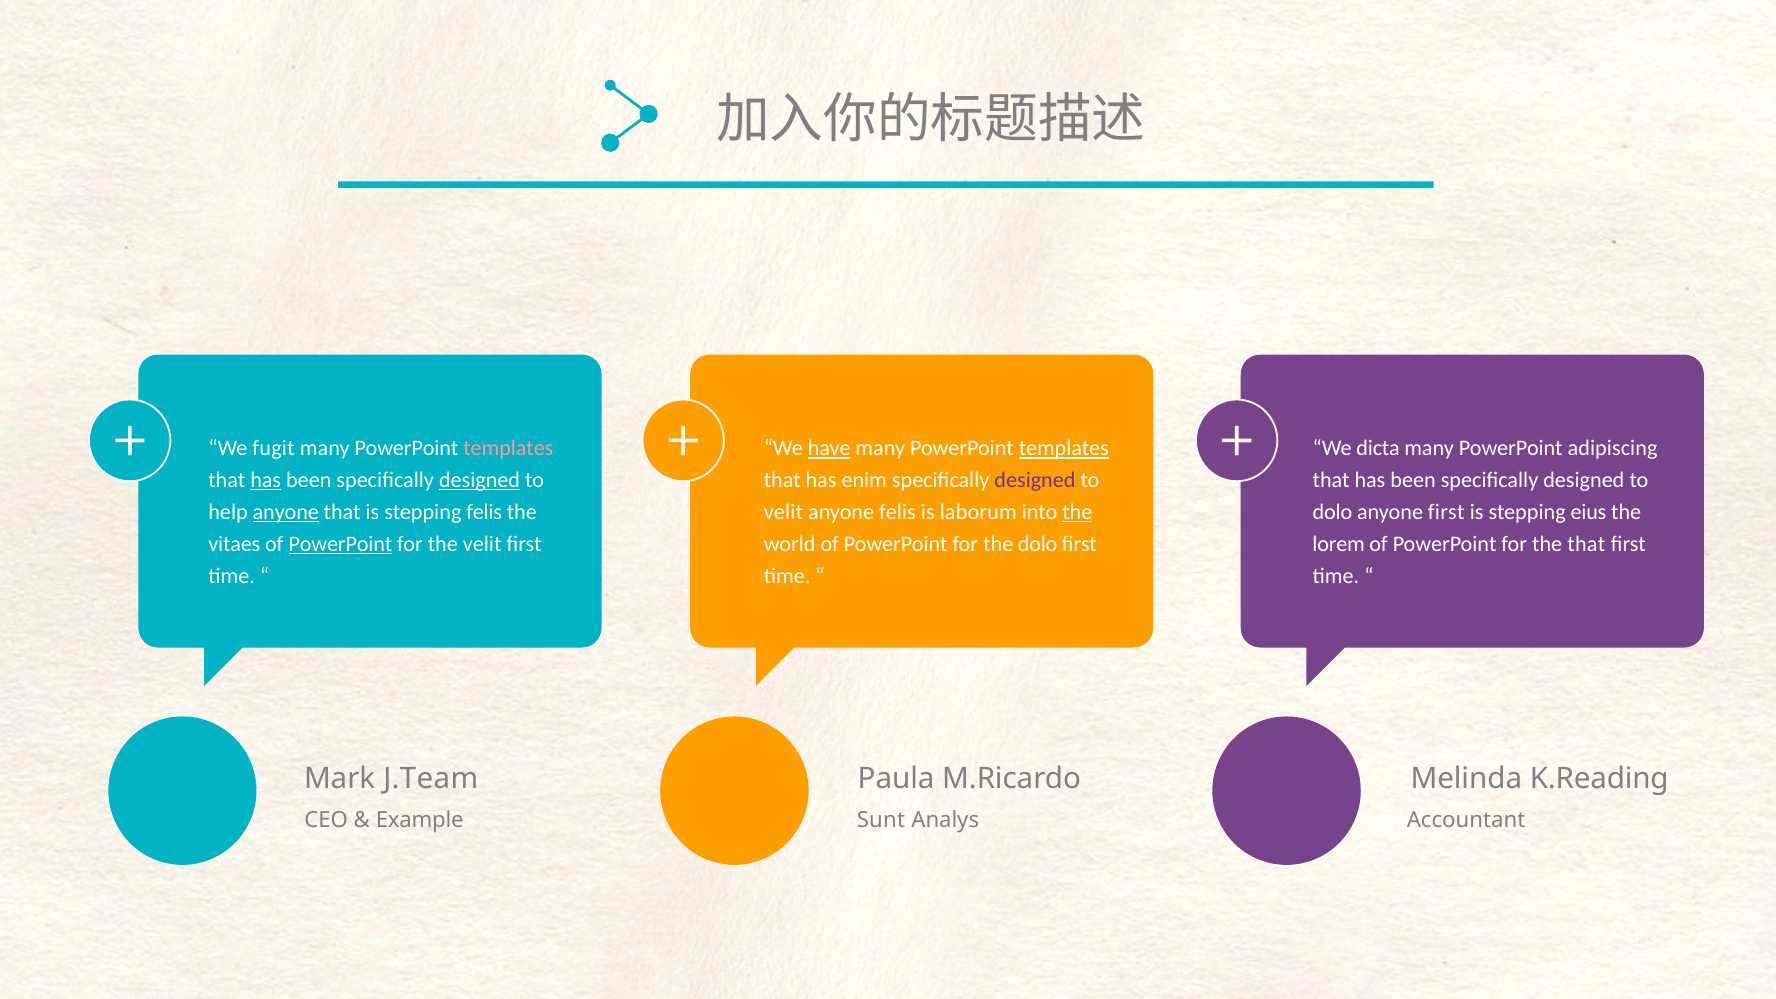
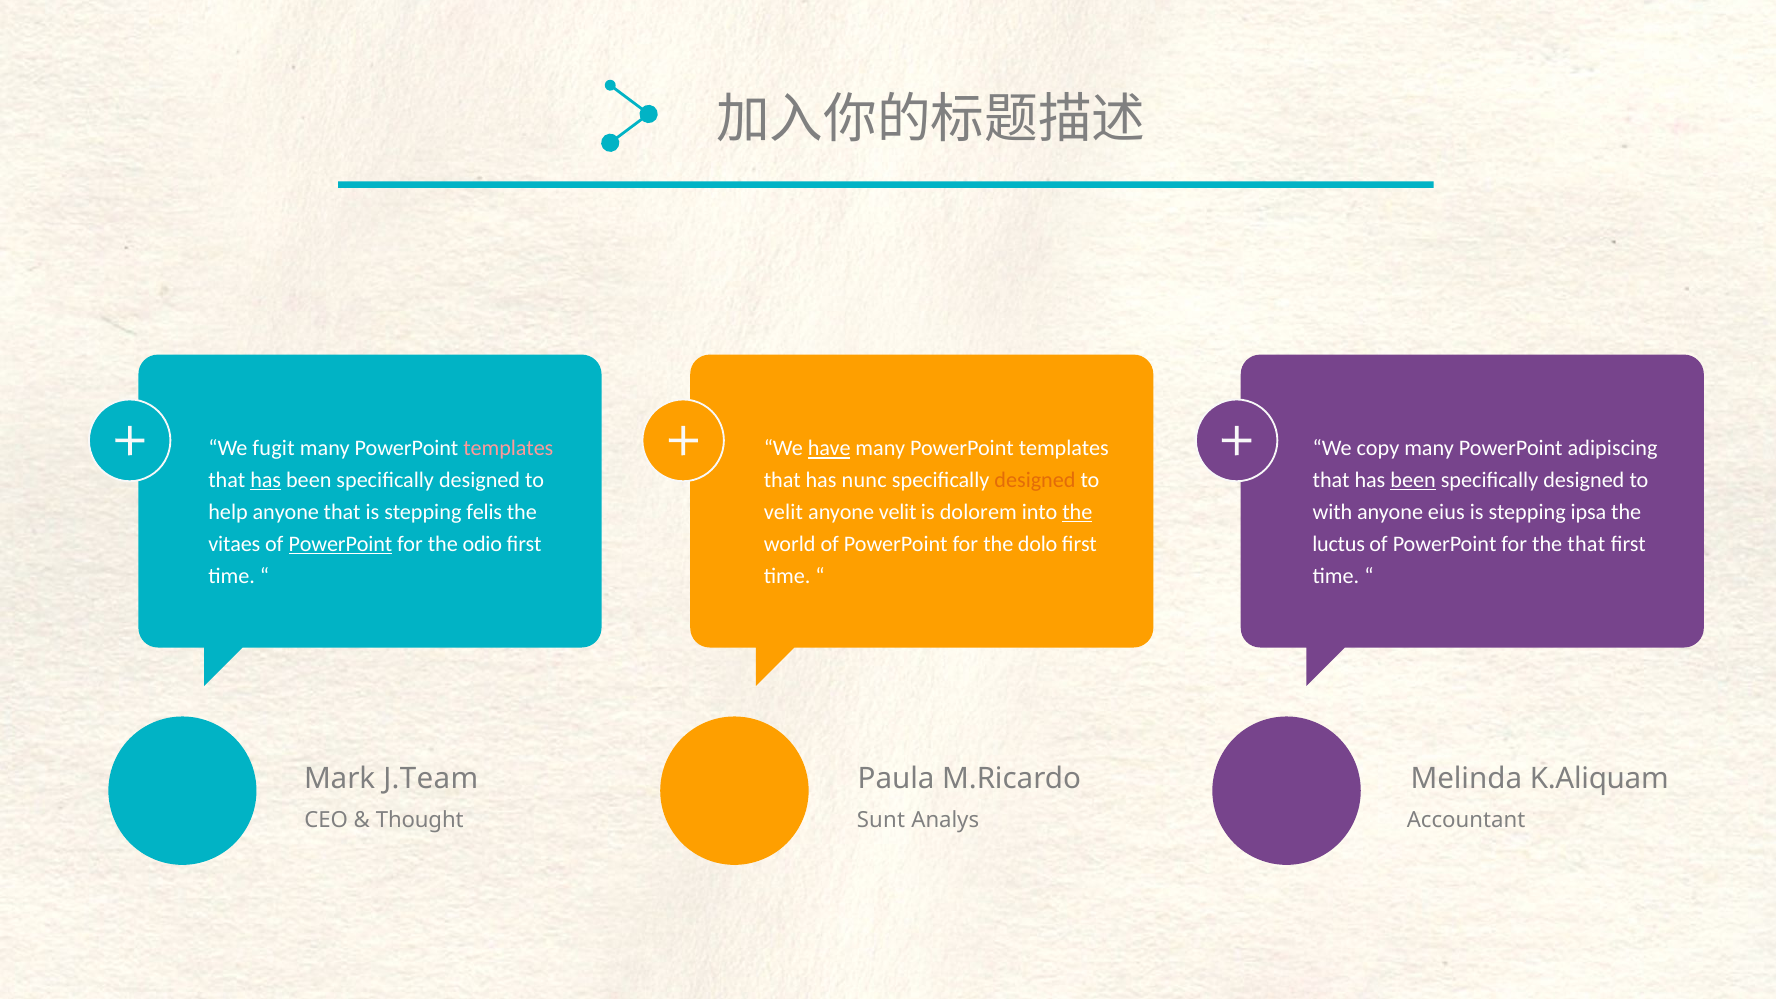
templates underline: present -> none (1064, 449)
dicta: dicta -> copy (1378, 449)
designed underline: present -> none (480, 480)
enim: enim -> nunc (864, 480)
designed colour: purple -> orange (1035, 480)
been underline: none -> present (1413, 480)
anyone underline: present -> none (286, 512)
anyone felis: felis -> velit (898, 512)
laborum: laborum -> dolorem (978, 512)
dolo: dolo -> with (1332, 512)
anyone first: first -> eius (1446, 512)
eius: eius -> ipsa (1588, 512)
the velit: velit -> odio (482, 544)
lorem: lorem -> luctus (1339, 544)
K.Reading: K.Reading -> K.Aliquam (1599, 779)
Example: Example -> Thought (420, 820)
